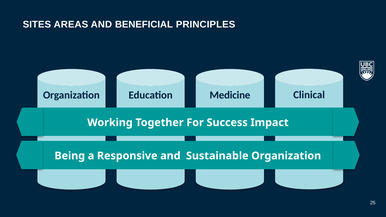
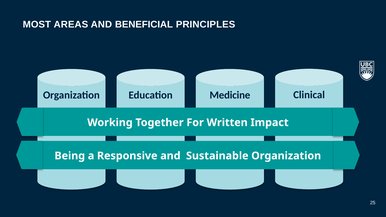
SITES: SITES -> MOST (37, 24)
Success: Success -> Written (227, 123)
